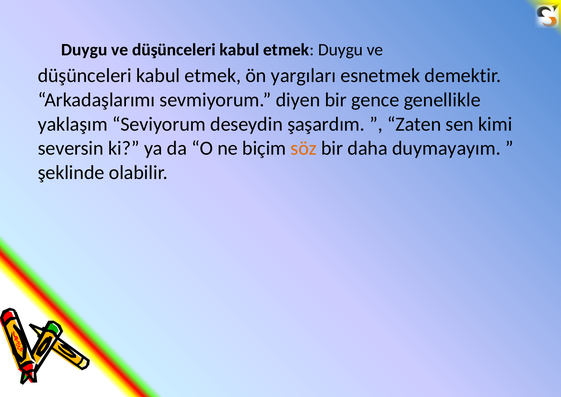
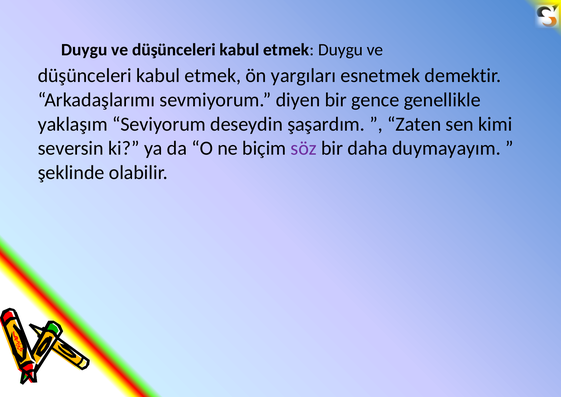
söz colour: orange -> purple (304, 148)
